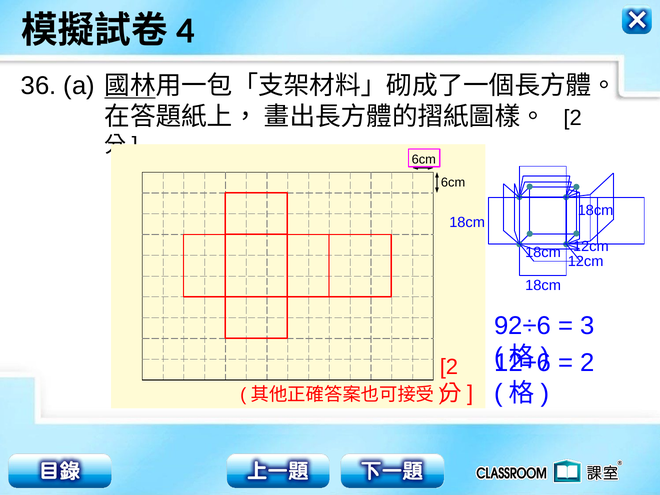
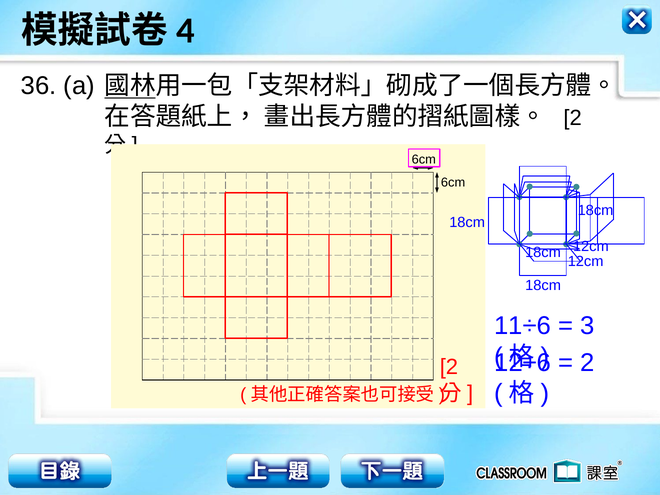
92÷6: 92÷6 -> 11÷6 (523, 326)
